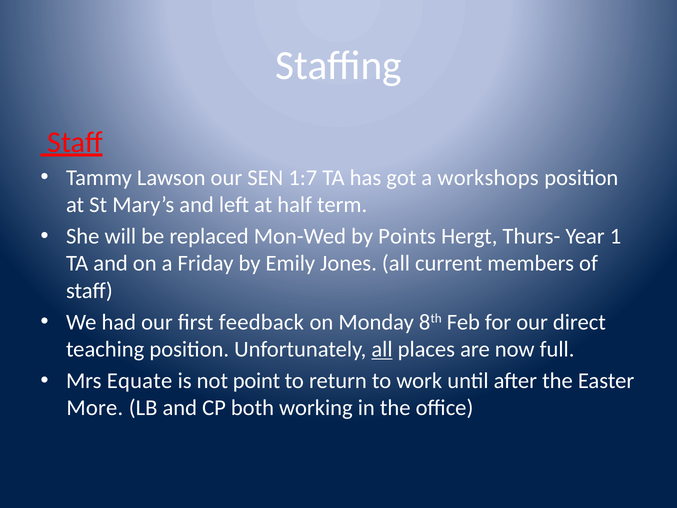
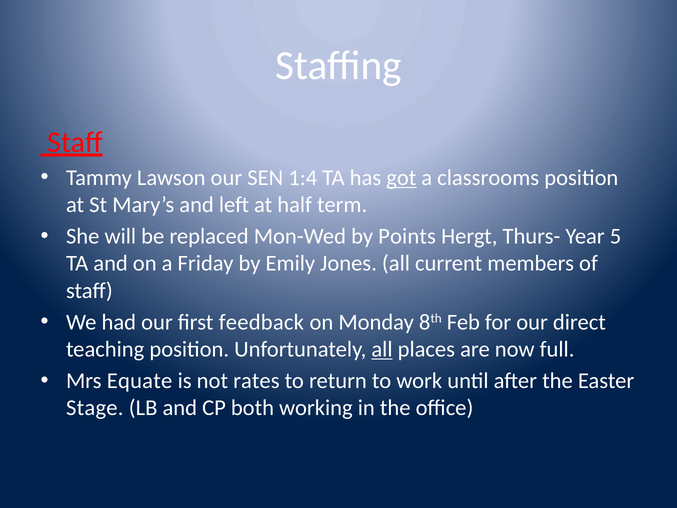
1:7: 1:7 -> 1:4 (303, 178)
got underline: none -> present (401, 178)
workshops: workshops -> classrooms (488, 178)
1: 1 -> 5 (616, 236)
point: point -> rates (256, 381)
More: More -> Stage (95, 408)
